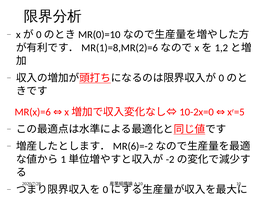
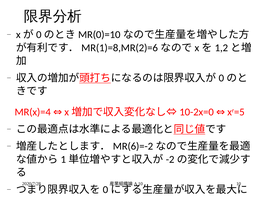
MR(x)=6: MR(x)=6 -> MR(x)=4 (33, 112)
